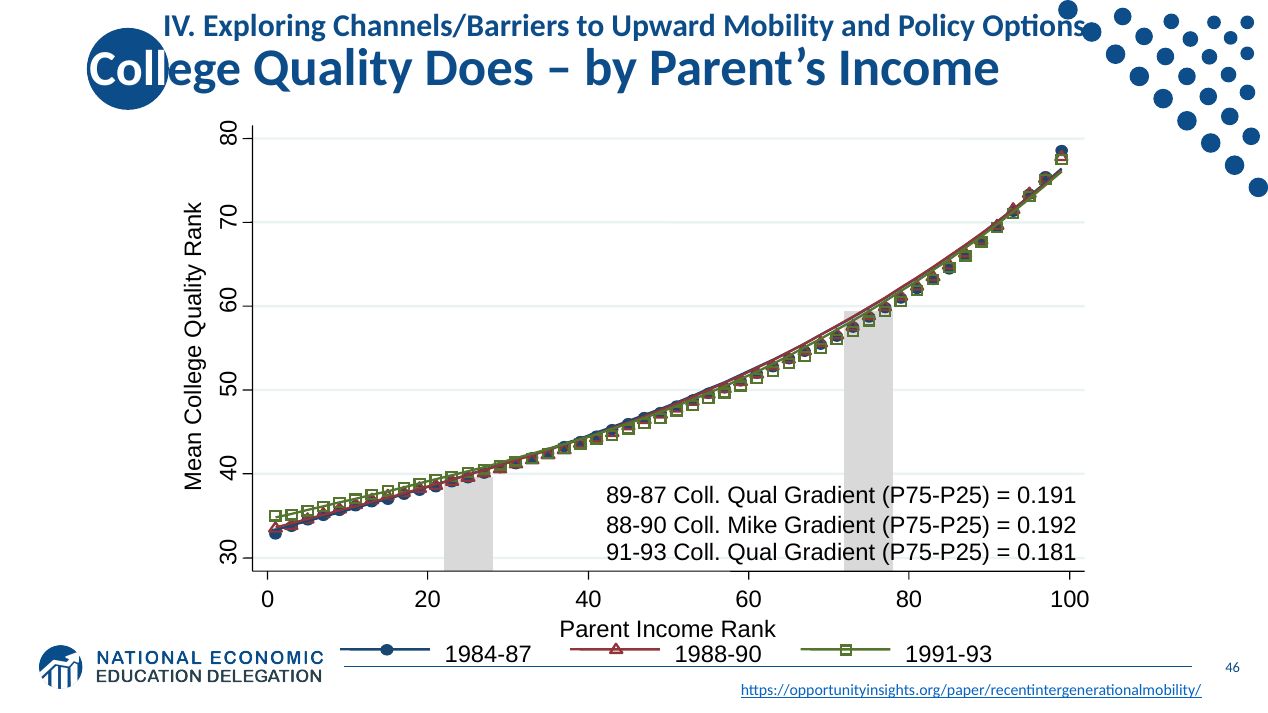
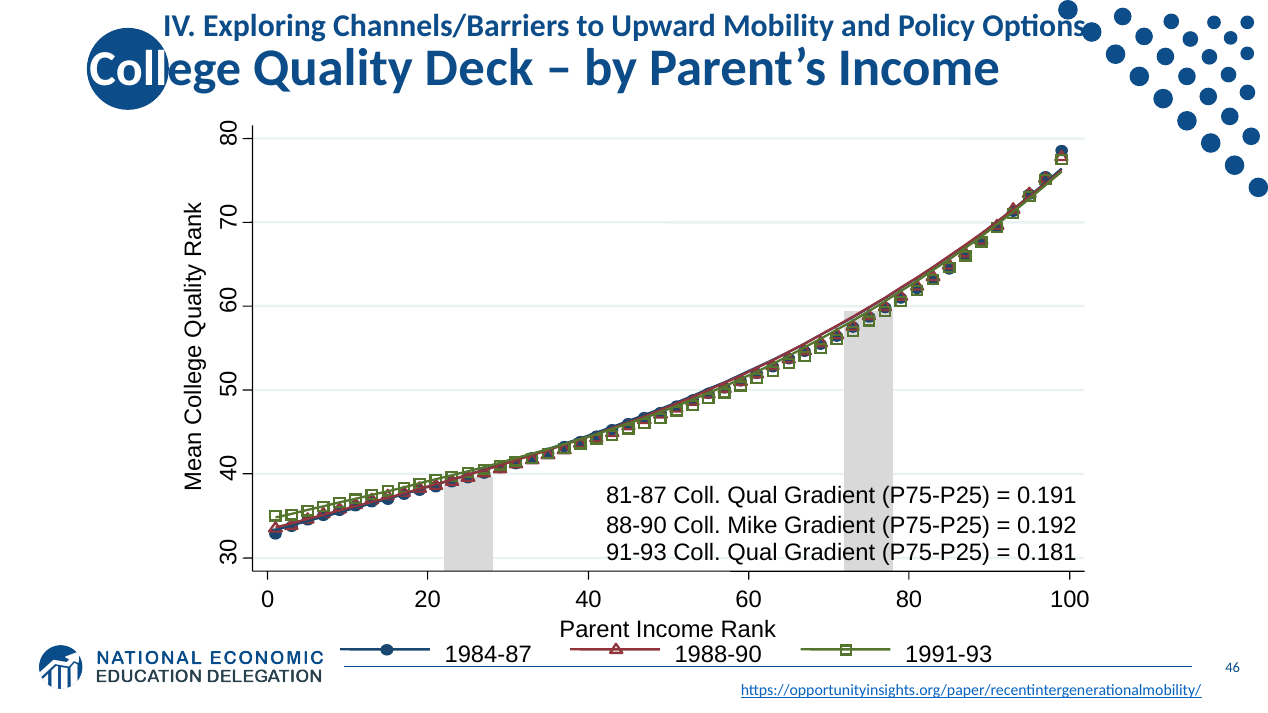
Does: Does -> Deck (479, 69)
89-87: 89-87 -> 81-87 (636, 496)
